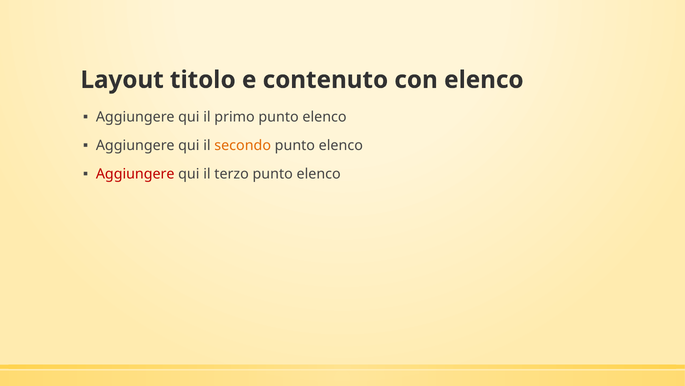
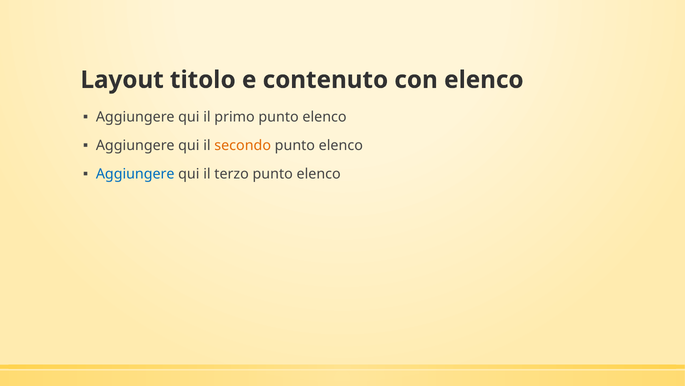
Aggiungere colour: red -> blue (135, 174)
